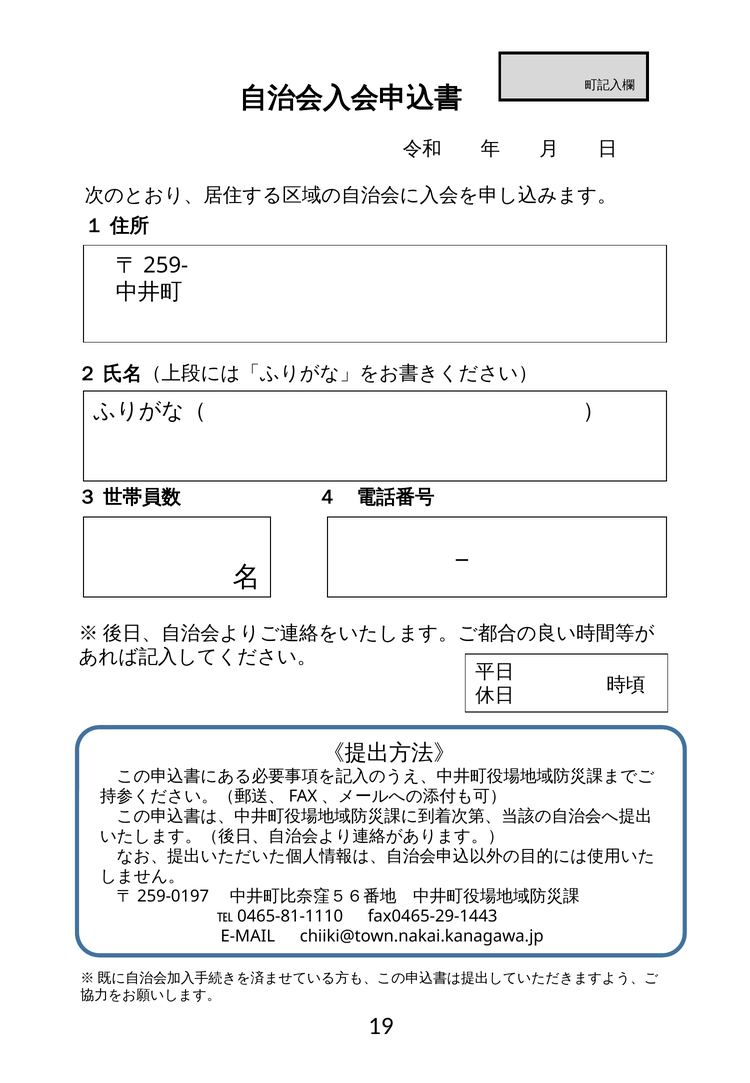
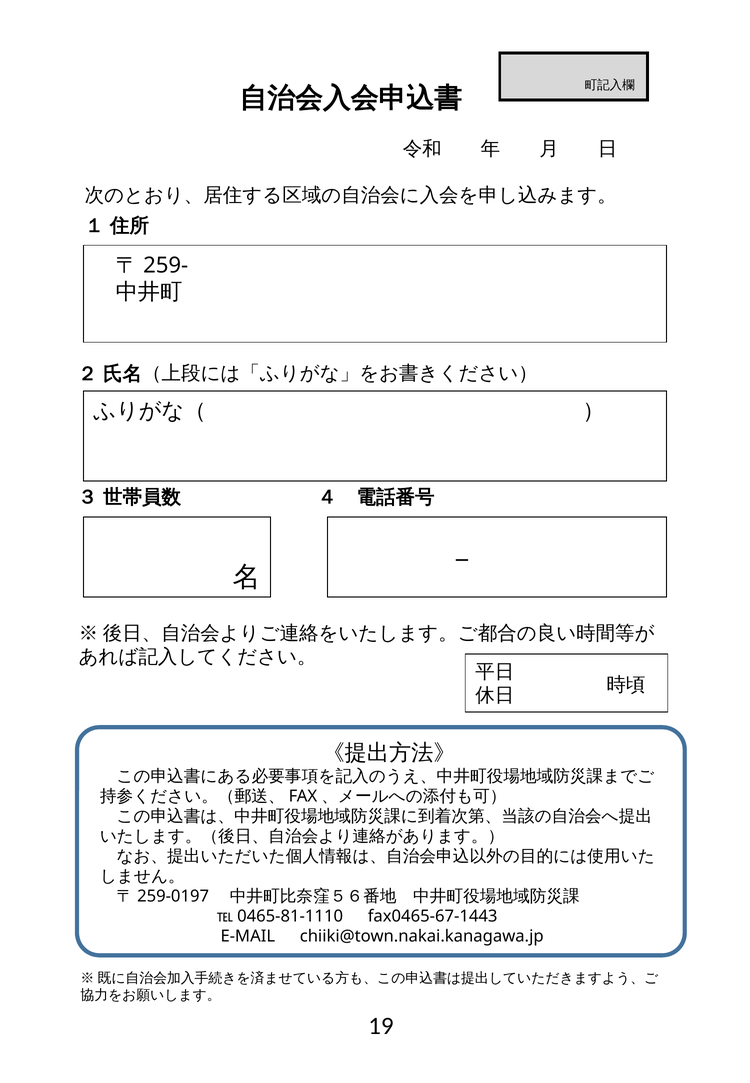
fax0465-29-1443: fax0465-29-1443 -> fax0465-67-1443 (433, 916)
